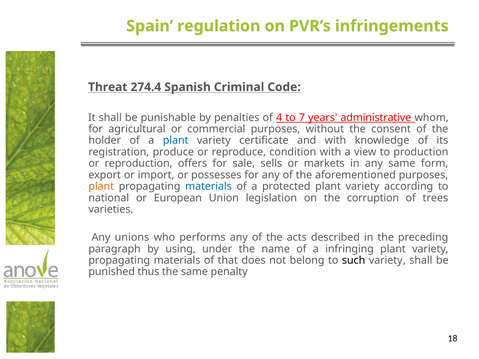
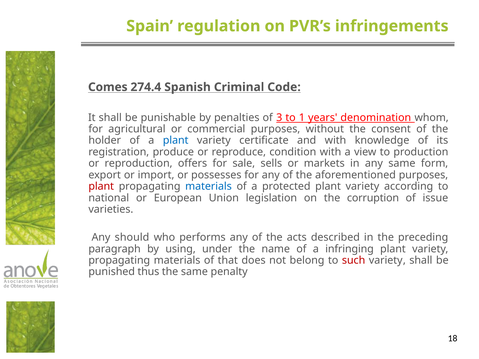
Threat: Threat -> Comes (108, 87)
4: 4 -> 3 (279, 118)
7: 7 -> 1 (302, 118)
administrative: administrative -> denomination (376, 118)
plant colour: orange -> red (101, 187)
trees: trees -> issue (435, 198)
unions: unions -> should (132, 238)
such colour: black -> red (354, 261)
